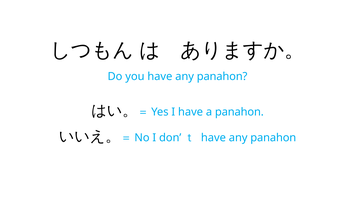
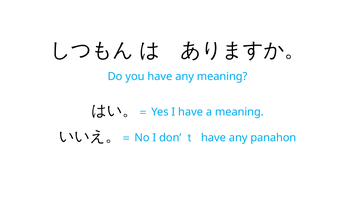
you have any panahon: panahon -> meaning (222, 76)
a panahon: panahon -> meaning (239, 112)
